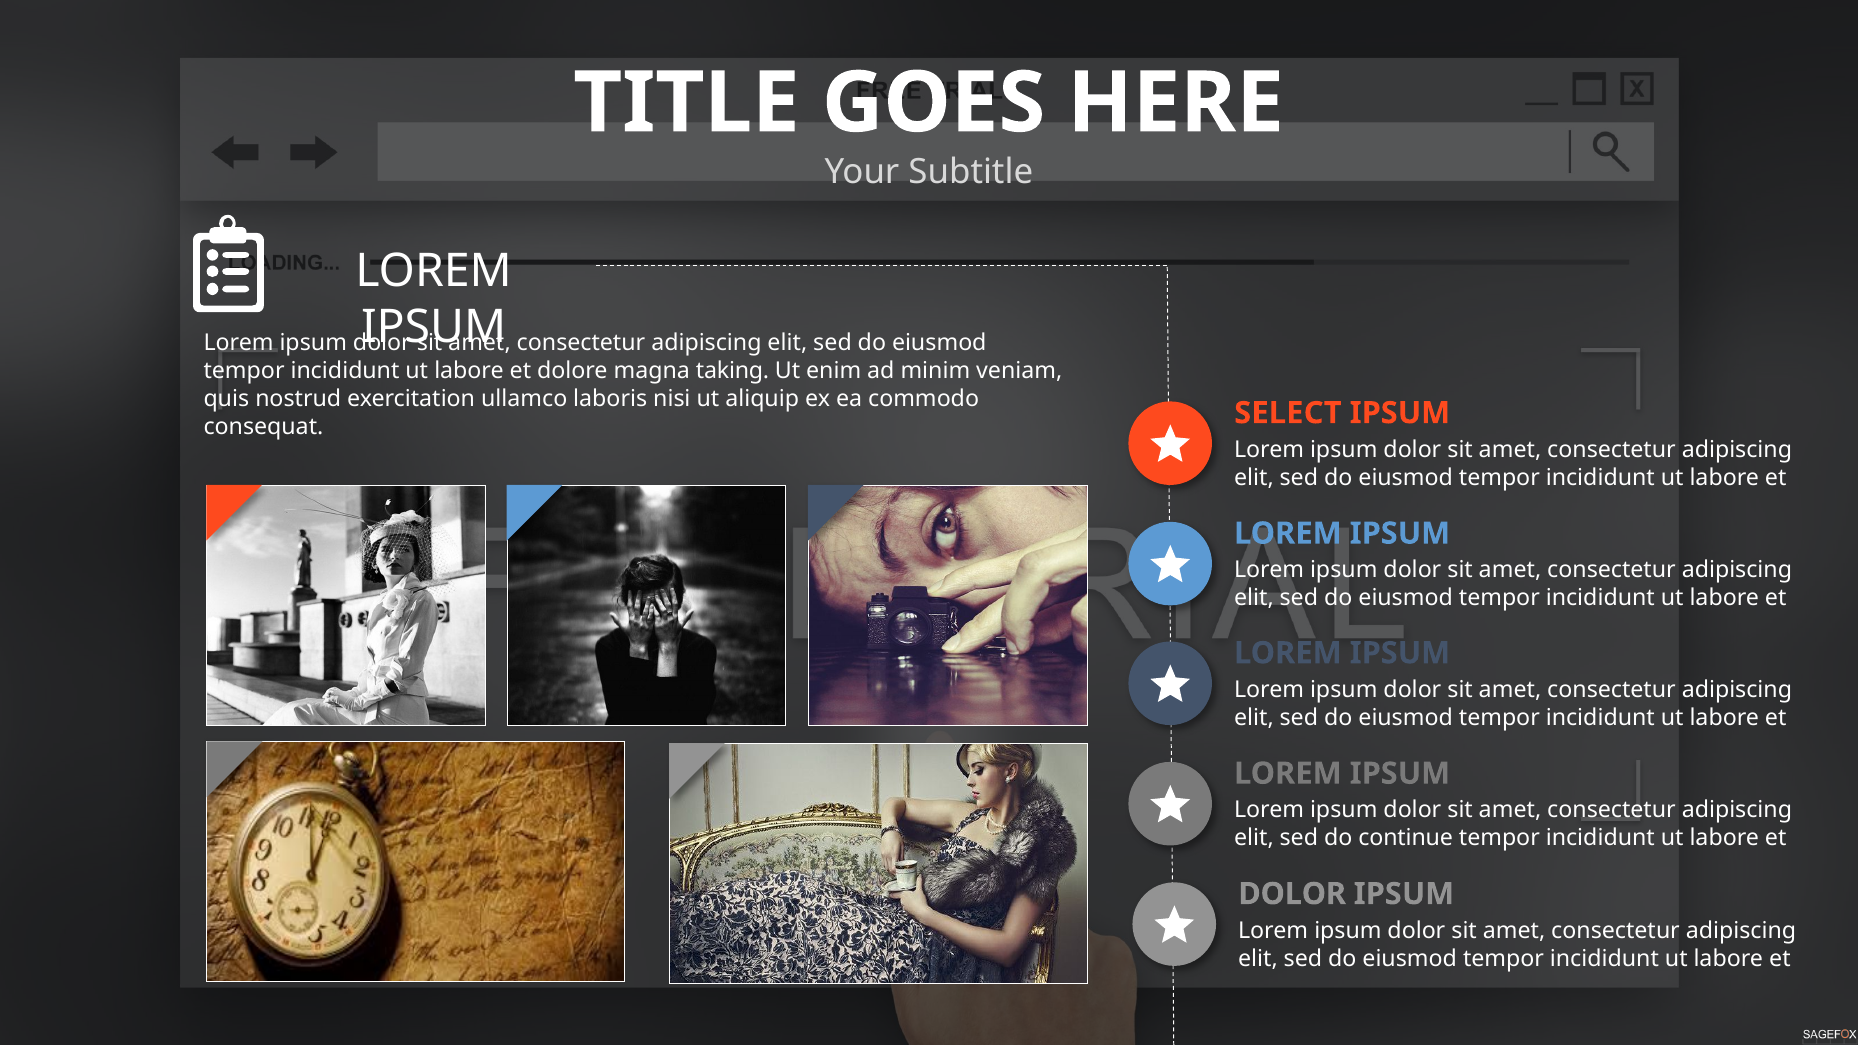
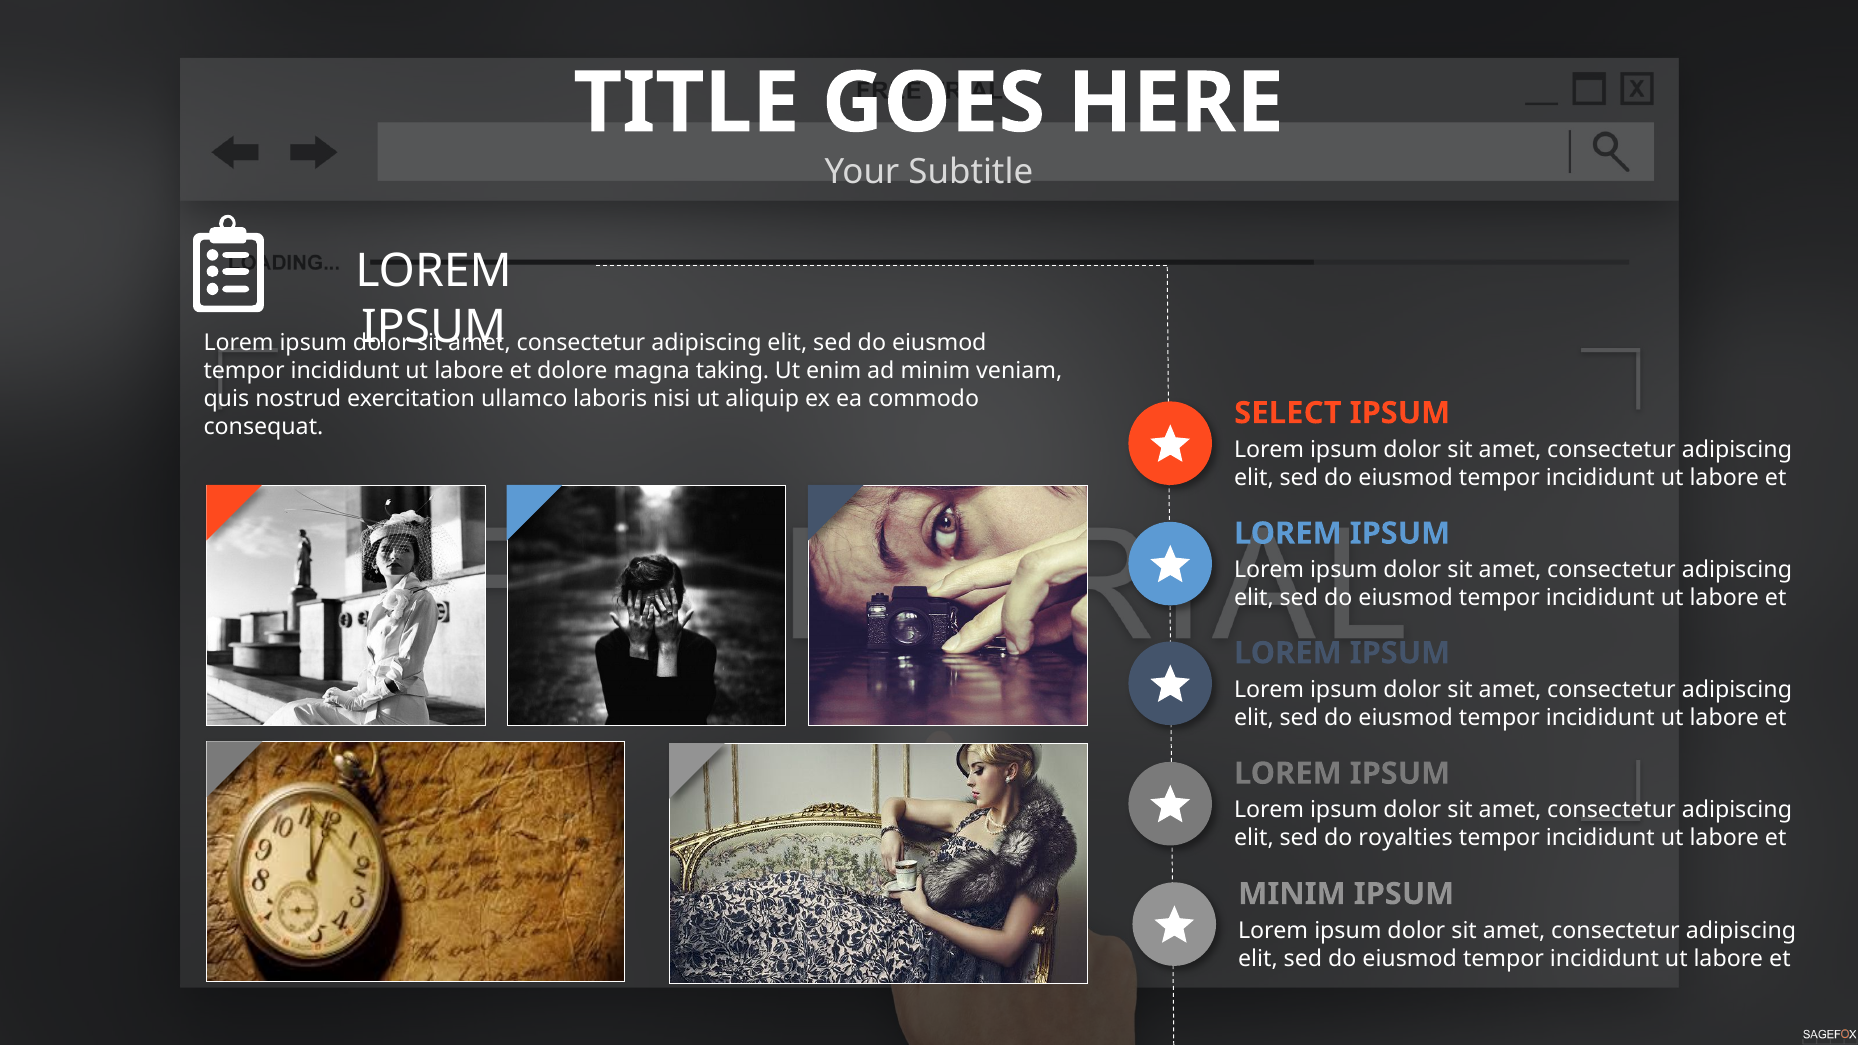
continue: continue -> royalties (1406, 838)
DOLOR: DOLOR -> MINIM (1292, 894)
